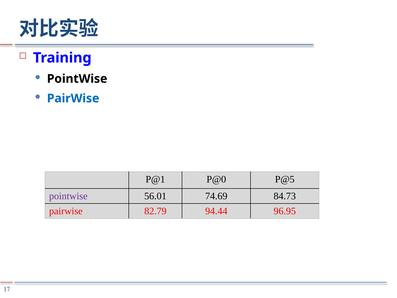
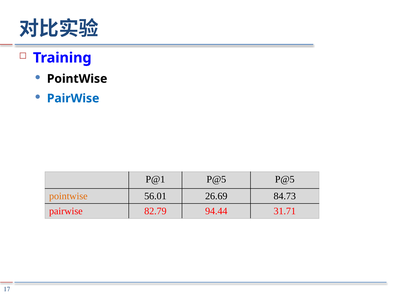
P@1 P@0: P@0 -> P@5 (216, 179)
pointwise colour: purple -> orange (68, 196)
74.69: 74.69 -> 26.69 (216, 196)
96.95: 96.95 -> 31.71 (285, 211)
